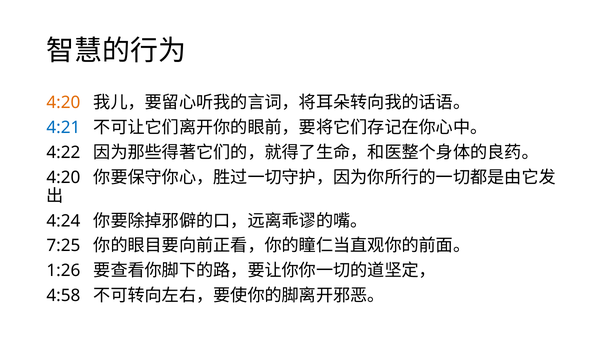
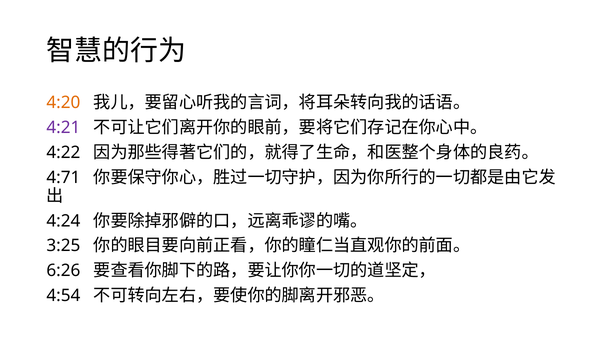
4:21 colour: blue -> purple (63, 128)
4:20: 4:20 -> 4:71 (63, 177)
7:25: 7:25 -> 3:25 (63, 246)
1:26: 1:26 -> 6:26 (63, 270)
4:58: 4:58 -> 4:54 (63, 295)
